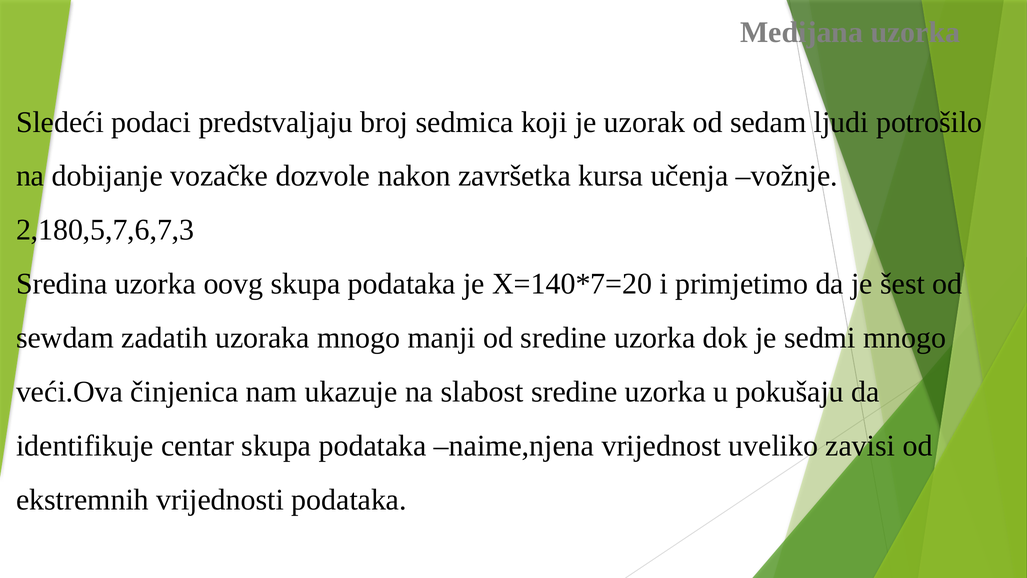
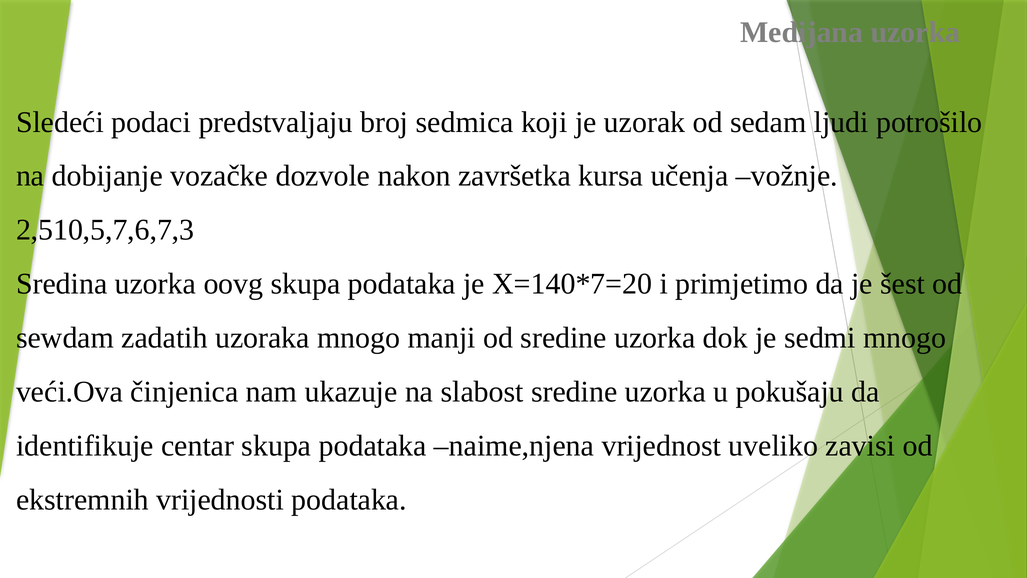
2,180,5,7,6,7,3: 2,180,5,7,6,7,3 -> 2,510,5,7,6,7,3 (105, 230)
